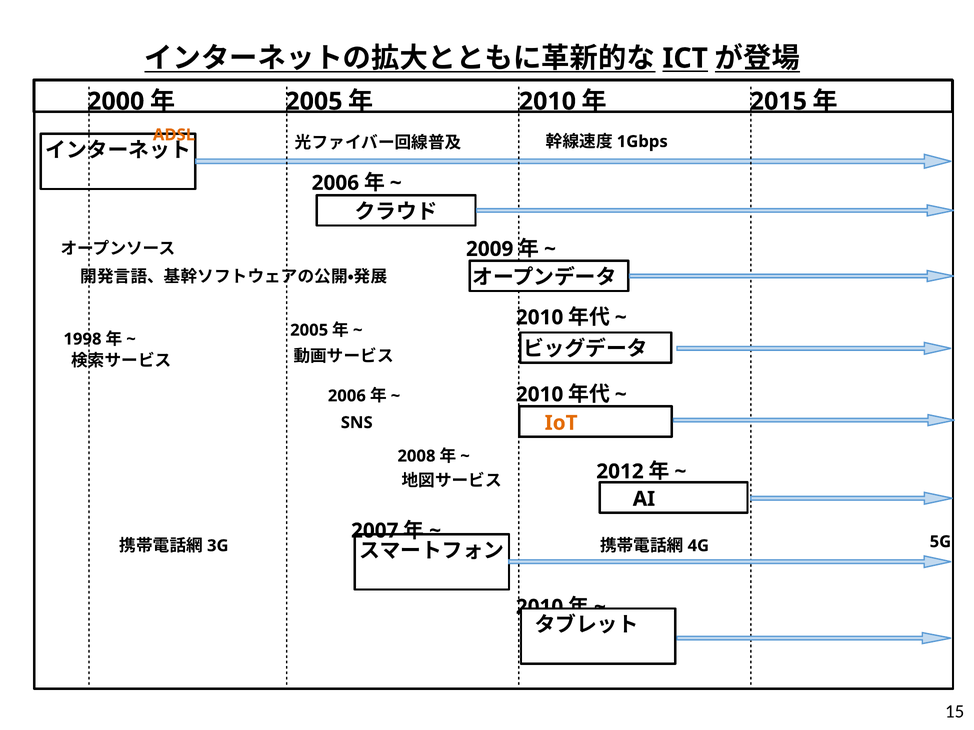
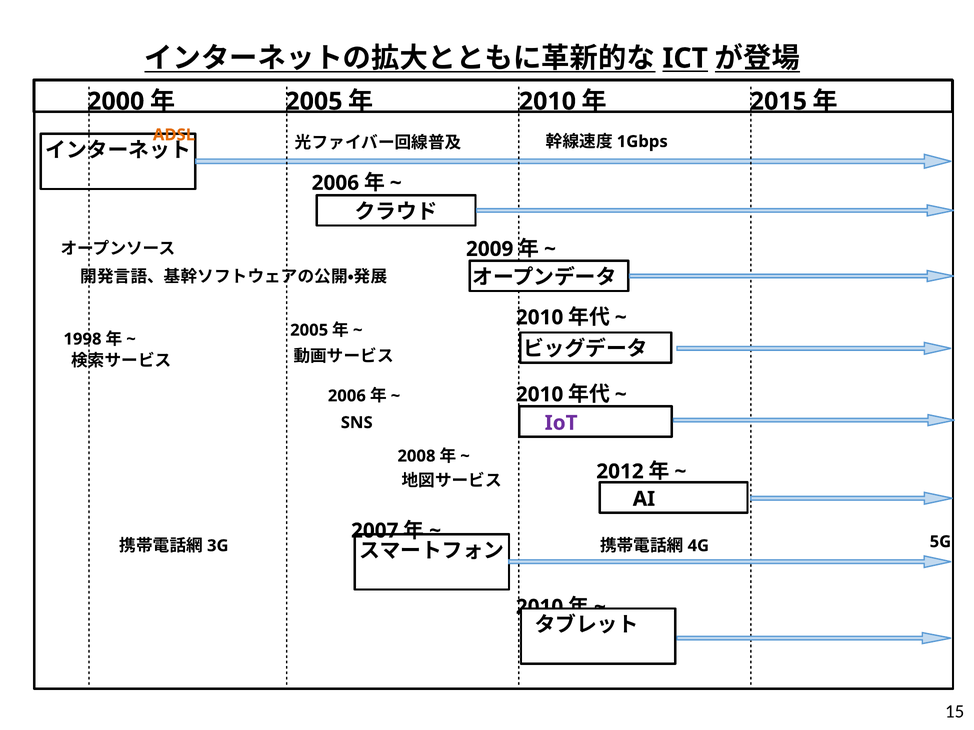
IoT colour: orange -> purple (561, 423)
